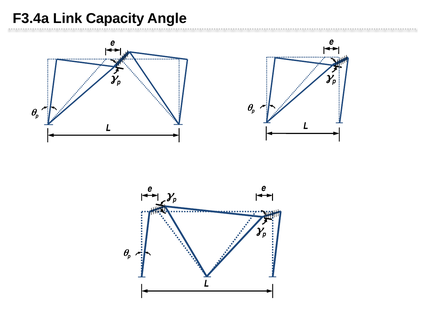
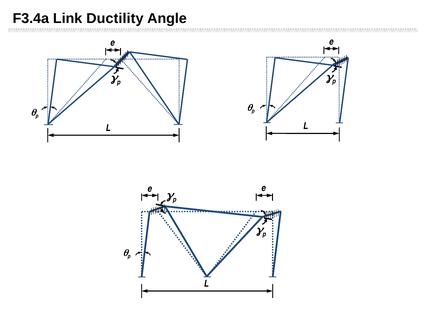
Capacity: Capacity -> Ductility (115, 18)
